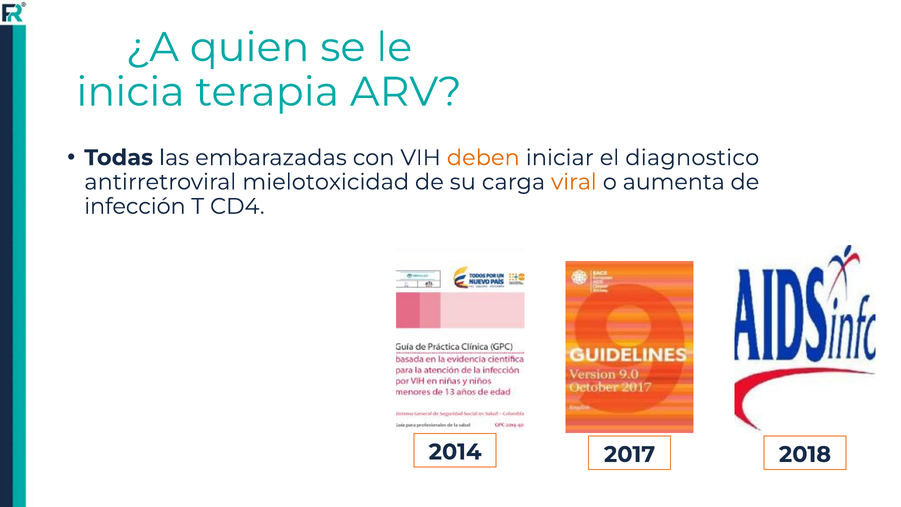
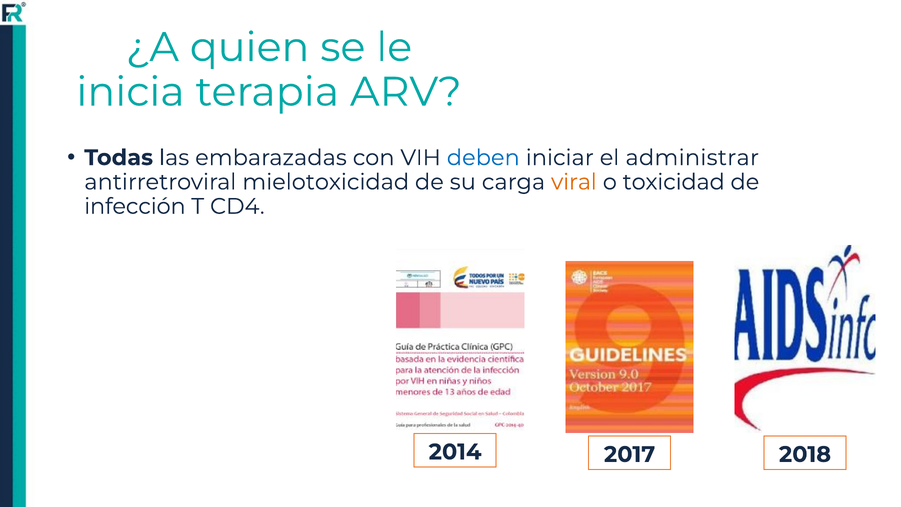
deben colour: orange -> blue (483, 158)
diagnostico: diagnostico -> administrar (692, 158)
aumenta: aumenta -> toxicidad (674, 182)
